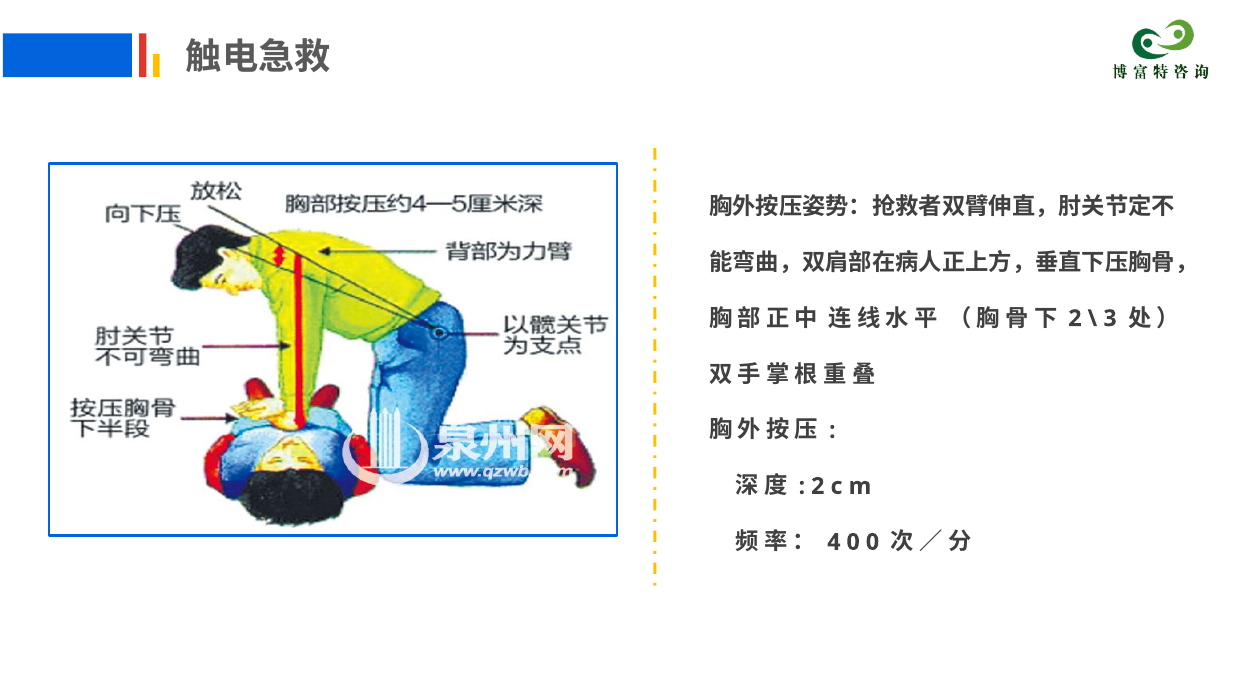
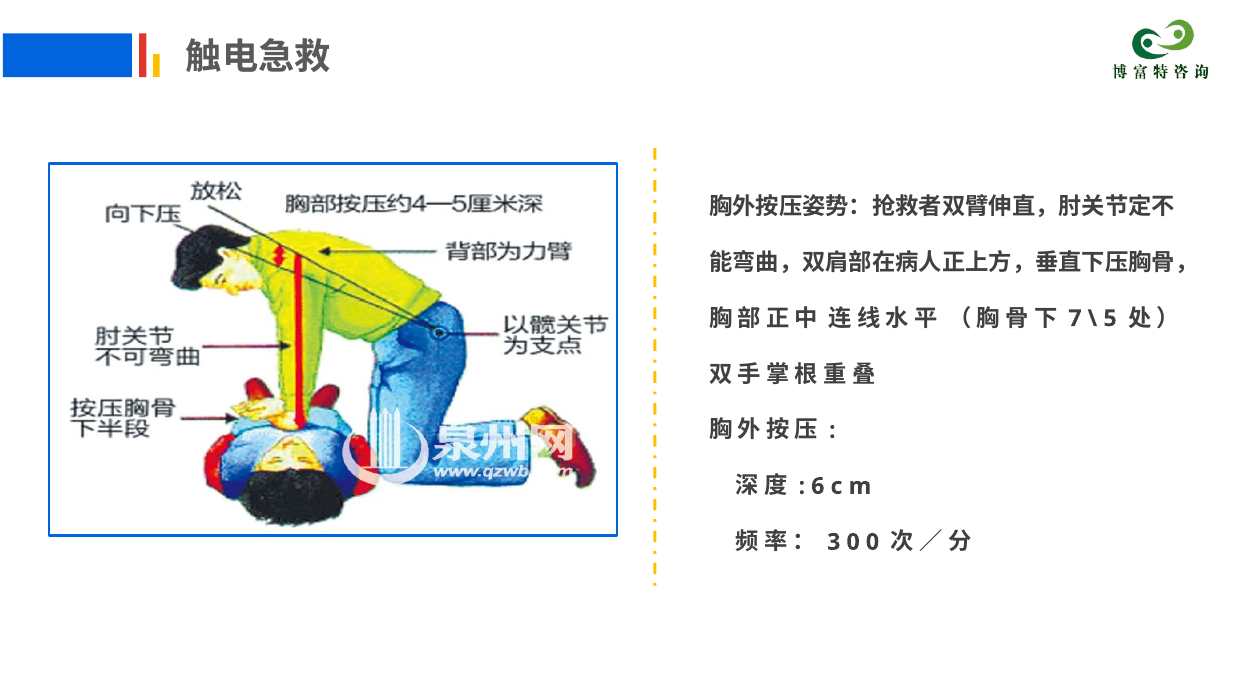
2: 2 -> 7 (1075, 318)
3: 3 -> 5 (1110, 318)
2: 2 -> 6 (818, 486)
4: 4 -> 3 (834, 542)
